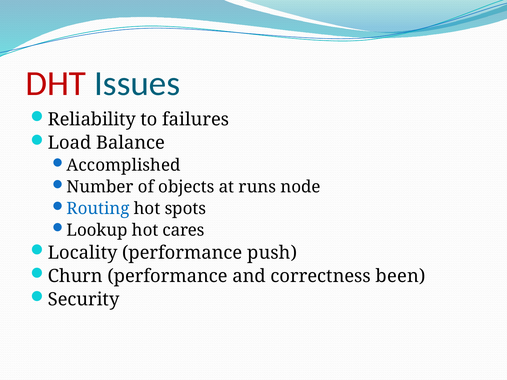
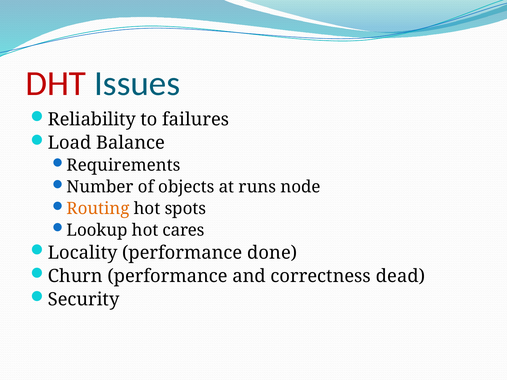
Accomplished: Accomplished -> Requirements (124, 165)
Routing colour: blue -> orange (98, 209)
push: push -> done (272, 253)
been: been -> dead (401, 276)
